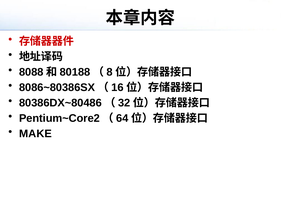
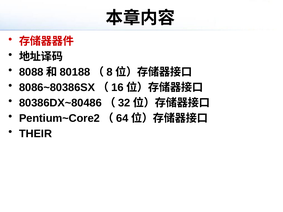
MAKE: MAKE -> THEIR (35, 134)
